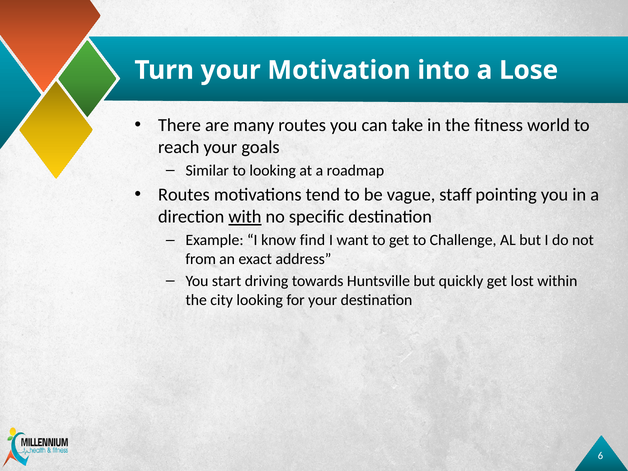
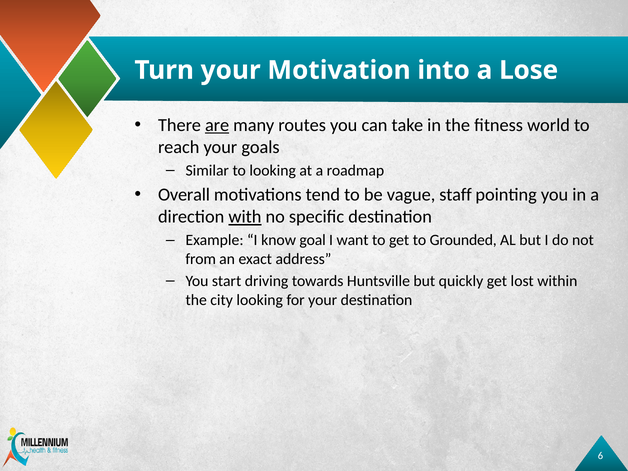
are underline: none -> present (217, 125)
Routes: Routes -> Overall (184, 195)
find: find -> goal (313, 240)
Challenge: Challenge -> Grounded (463, 240)
